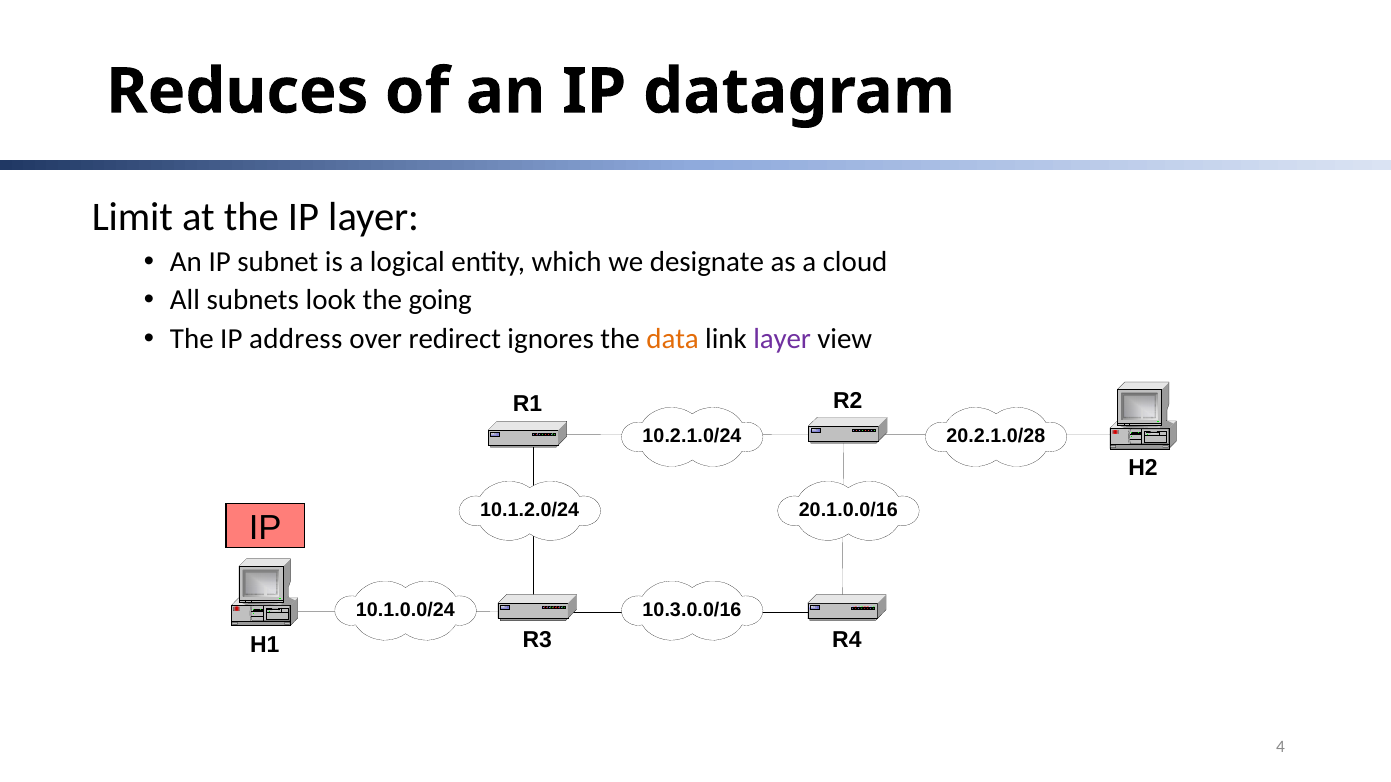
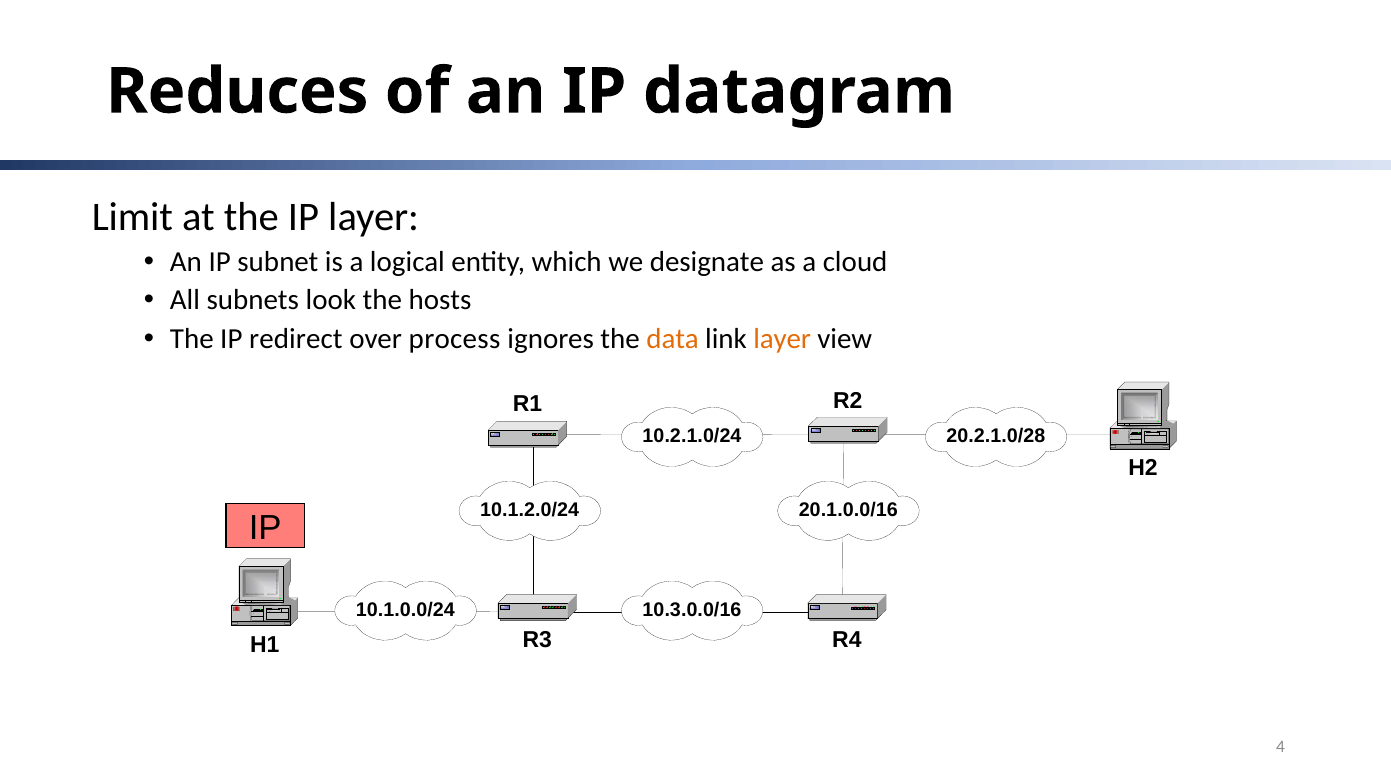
going: going -> hosts (440, 301)
address: address -> redirect (296, 339)
redirect: redirect -> process (455, 339)
layer colour: purple -> orange (782, 339)
